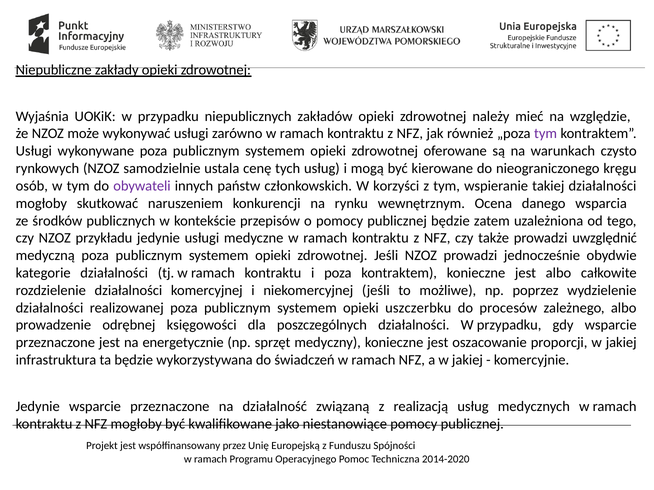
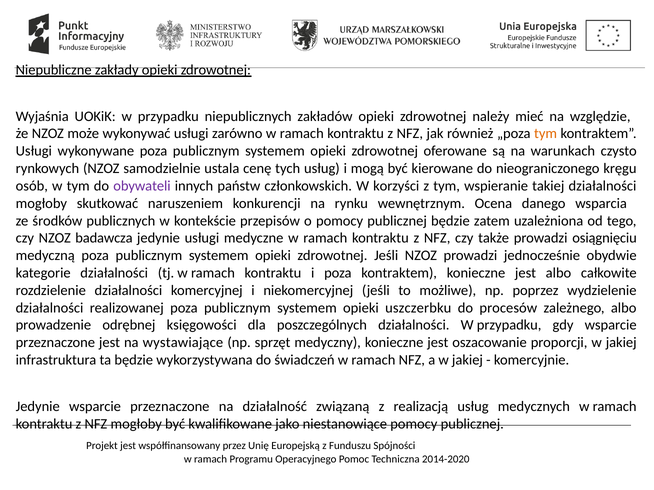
tym colour: purple -> orange (546, 134)
przykładu: przykładu -> badawcza (104, 238)
uwzględnić: uwzględnić -> osiągnięciu (605, 238)
energetycznie: energetycznie -> wystawiające (183, 343)
